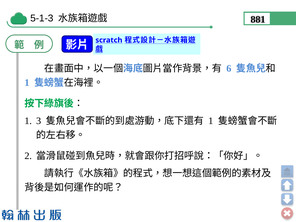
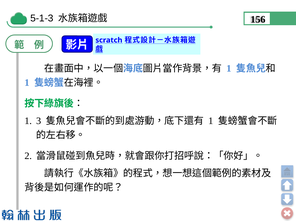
881: 881 -> 156 (258, 19)
6: 6 -> 1 (229, 68)
